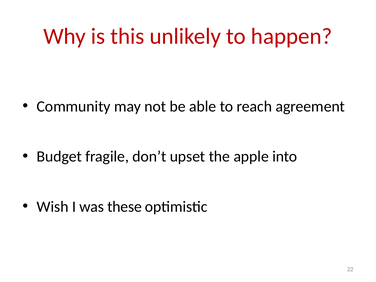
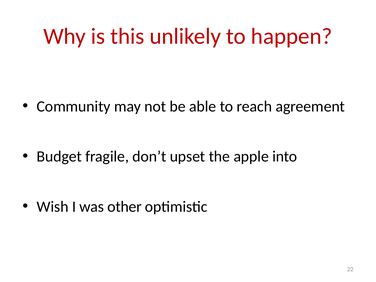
these: these -> other (125, 207)
